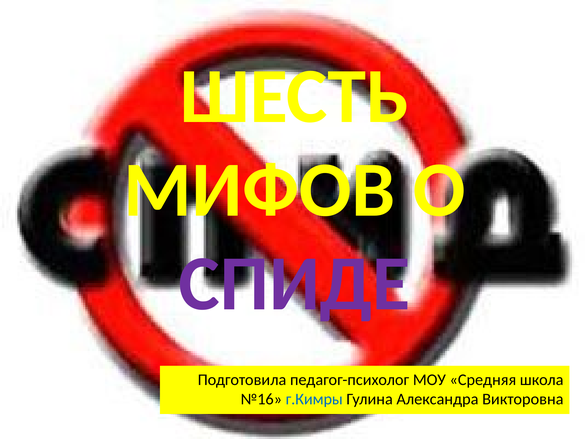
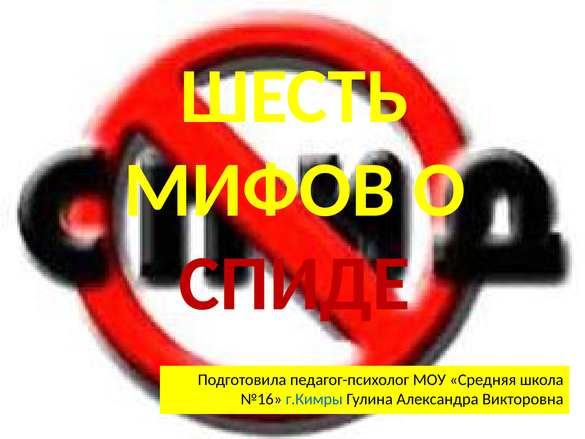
СПИДЕ colour: purple -> red (294, 284)
